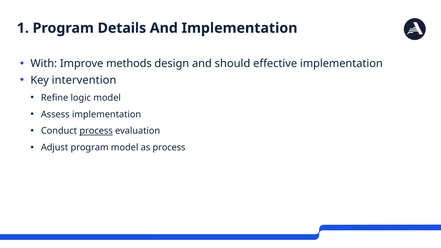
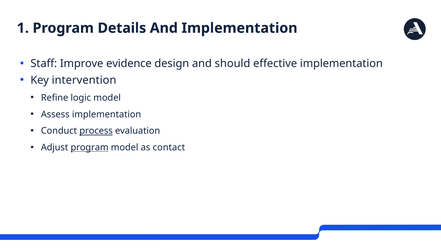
With: With -> Staff (44, 64)
methods: methods -> evidence (129, 64)
program underline: none -> present (90, 148)
as process: process -> contact (169, 148)
